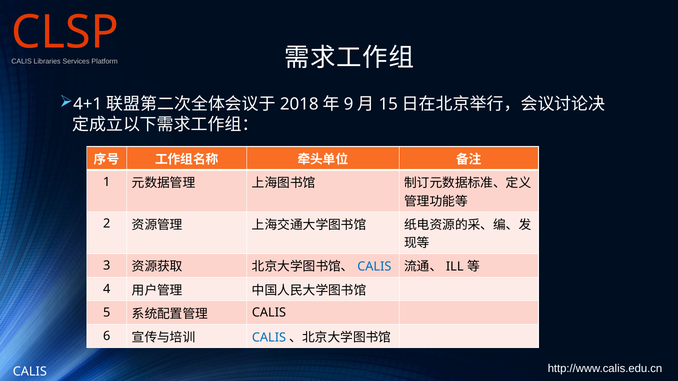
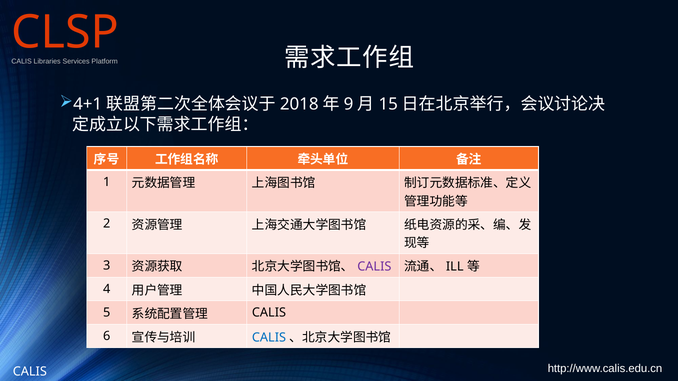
CALIS colour: blue -> purple (374, 267)
